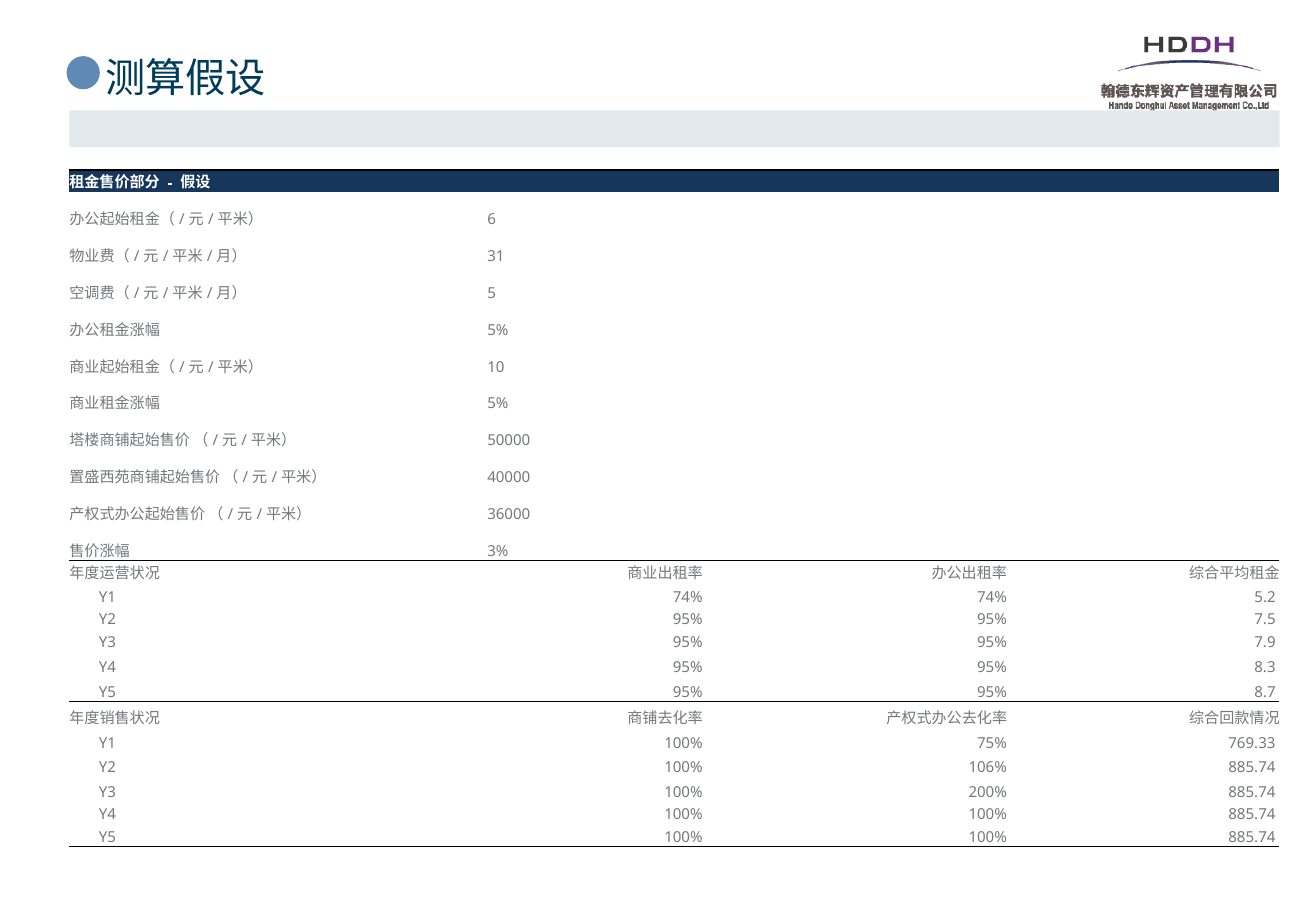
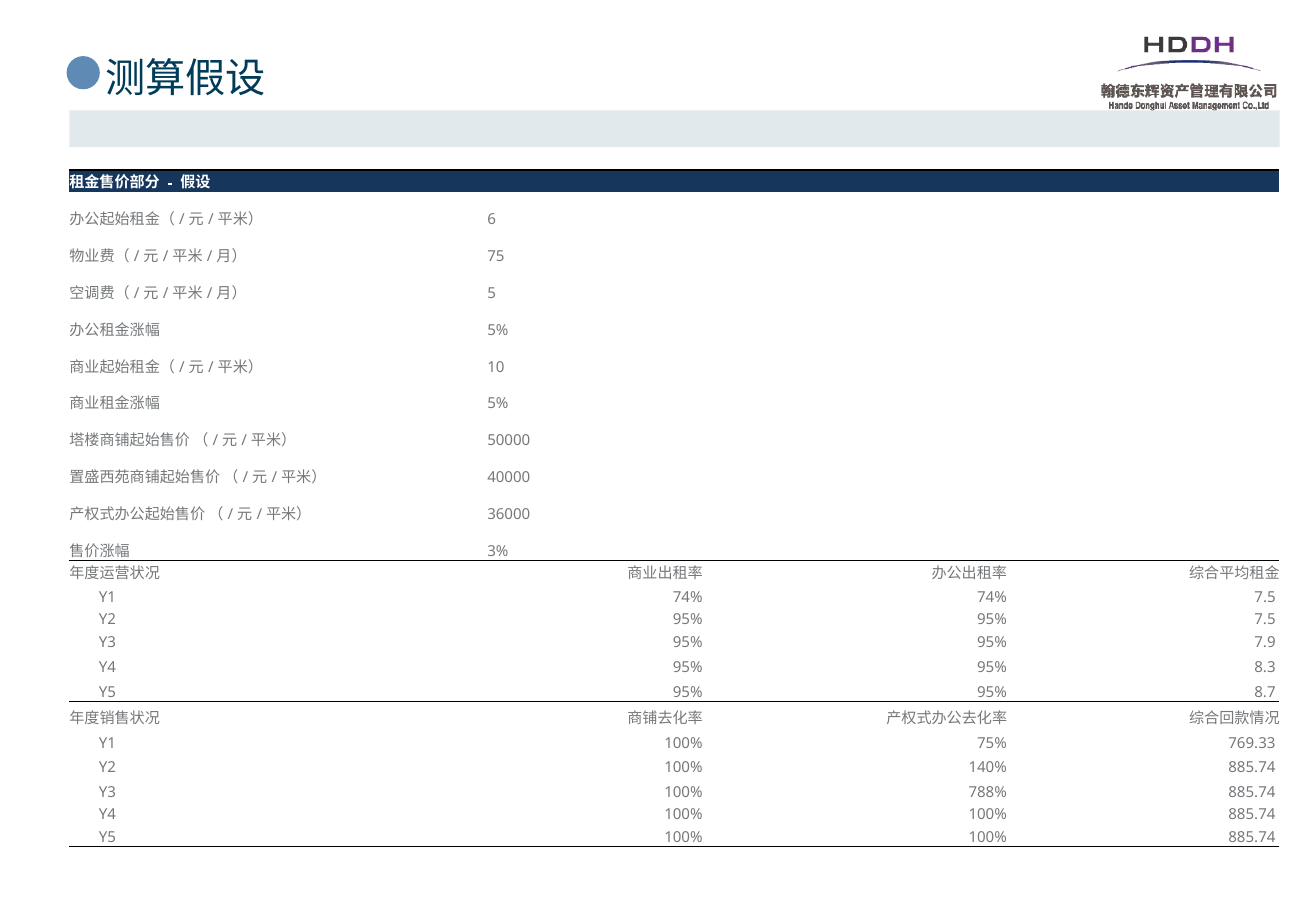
31: 31 -> 75 (496, 257)
74% 5.2: 5.2 -> 7.5 (1265, 597)
106%: 106% -> 140% (988, 768)
200%: 200% -> 788% (988, 793)
